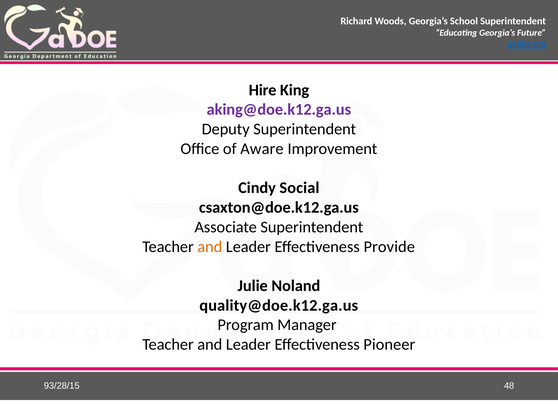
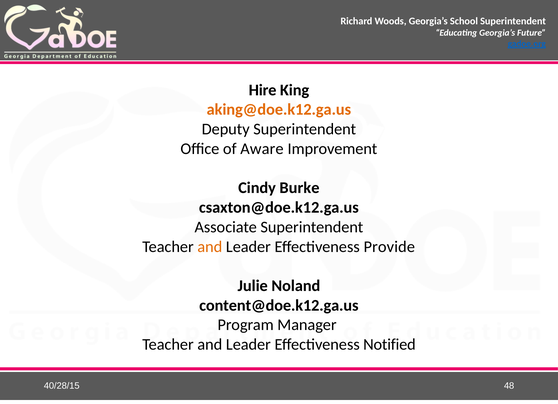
aking@doe.k12.ga.us colour: purple -> orange (279, 110)
Social: Social -> Burke (299, 188)
quality@doe.k12.ga.us: quality@doe.k12.ga.us -> content@doe.k12.ga.us (279, 305)
Pioneer: Pioneer -> Notified (389, 344)
93/28/15: 93/28/15 -> 40/28/15 (62, 386)
